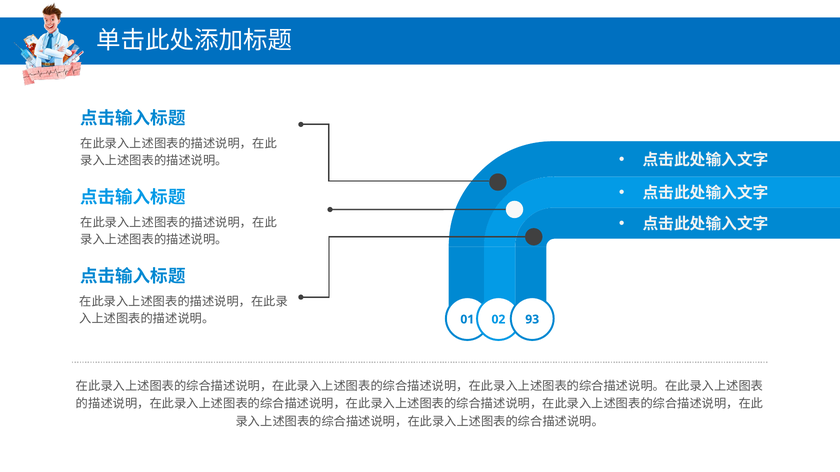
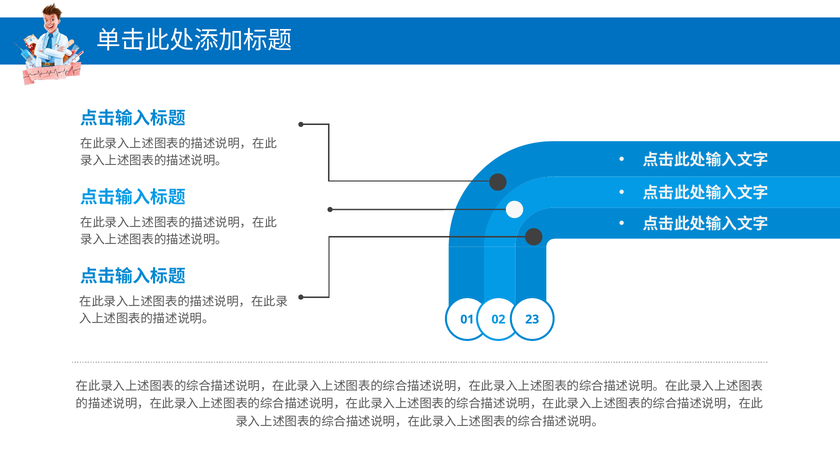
93: 93 -> 23 (532, 320)
